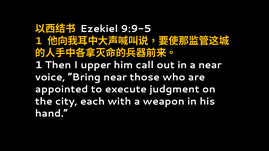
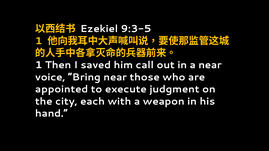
9:9-5: 9:9-5 -> 9:3-5 (136, 29)
upper: upper -> saved (96, 65)
